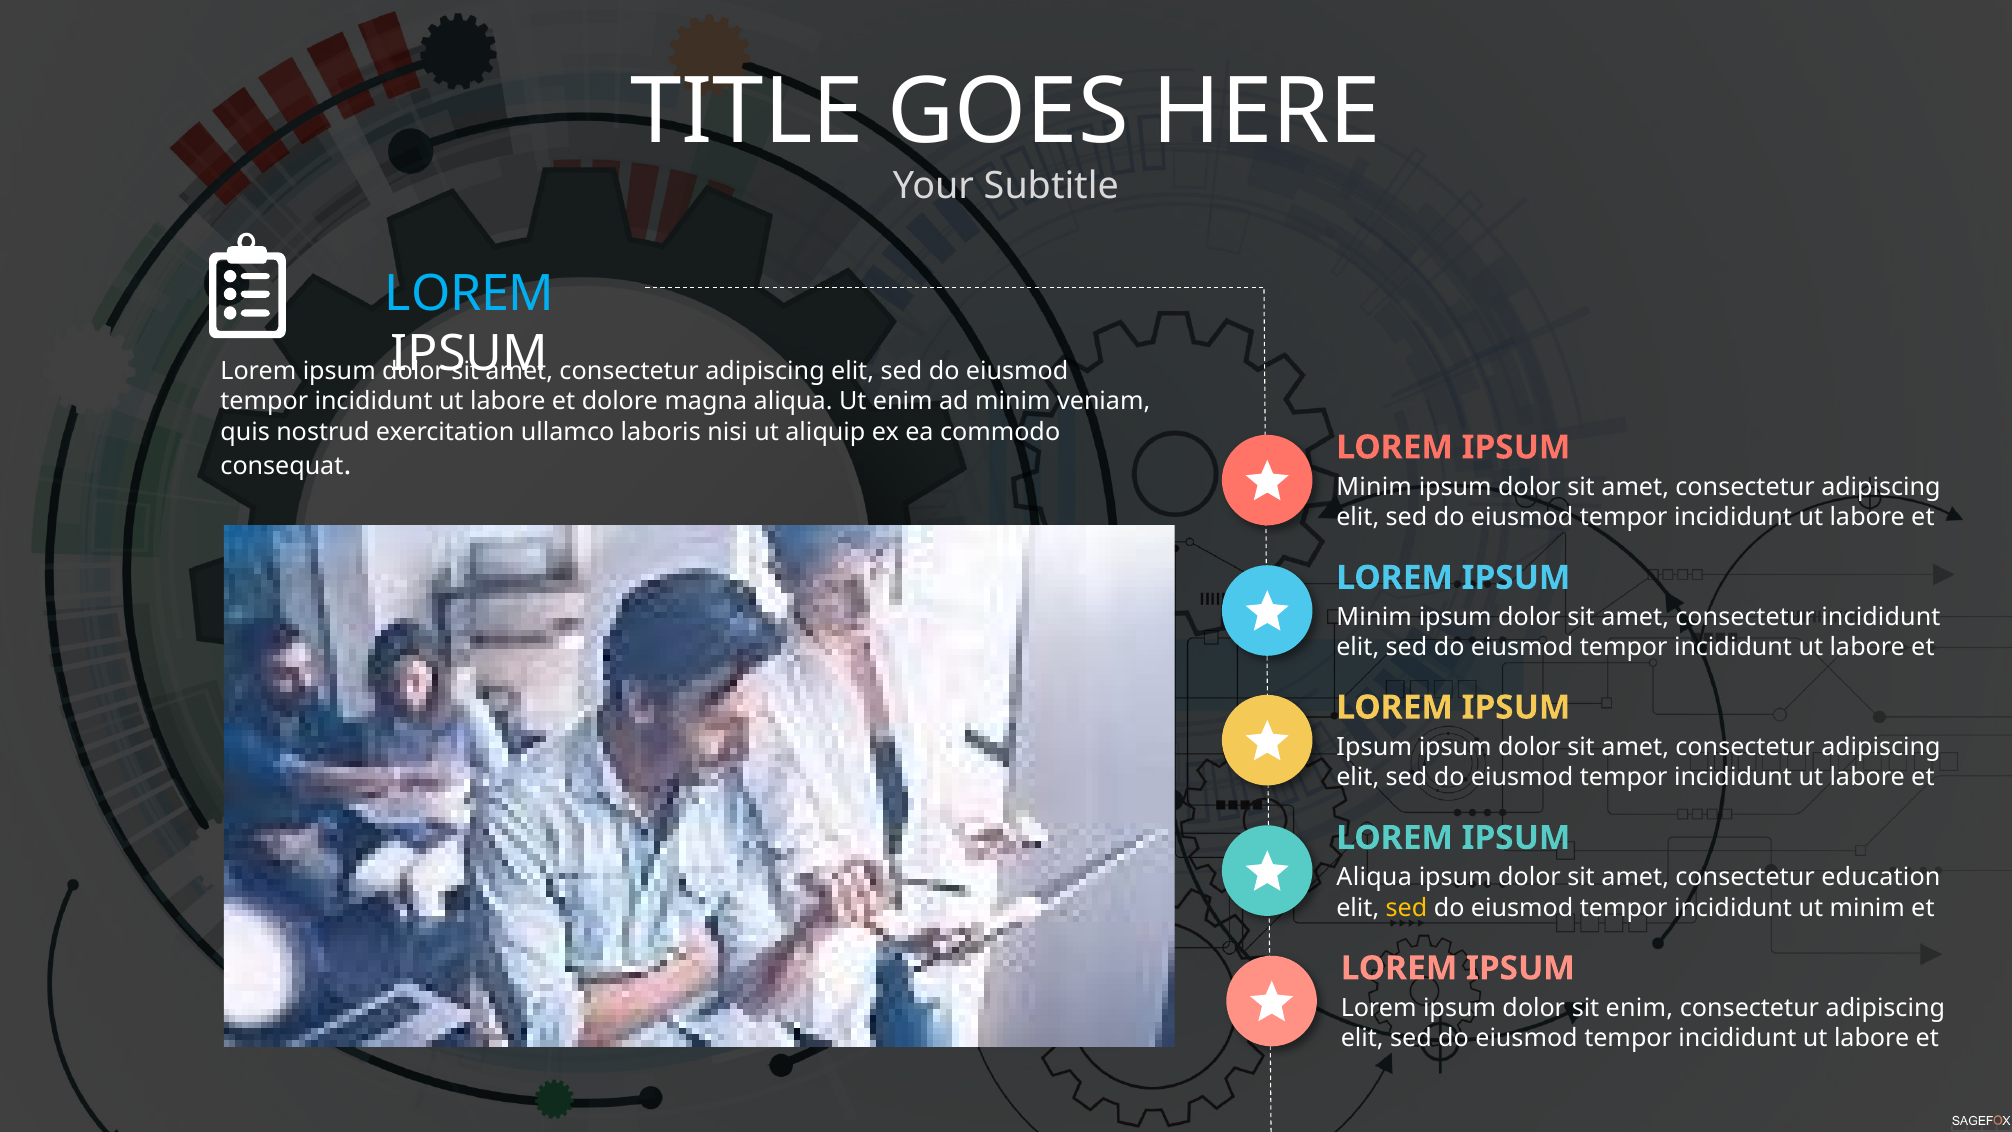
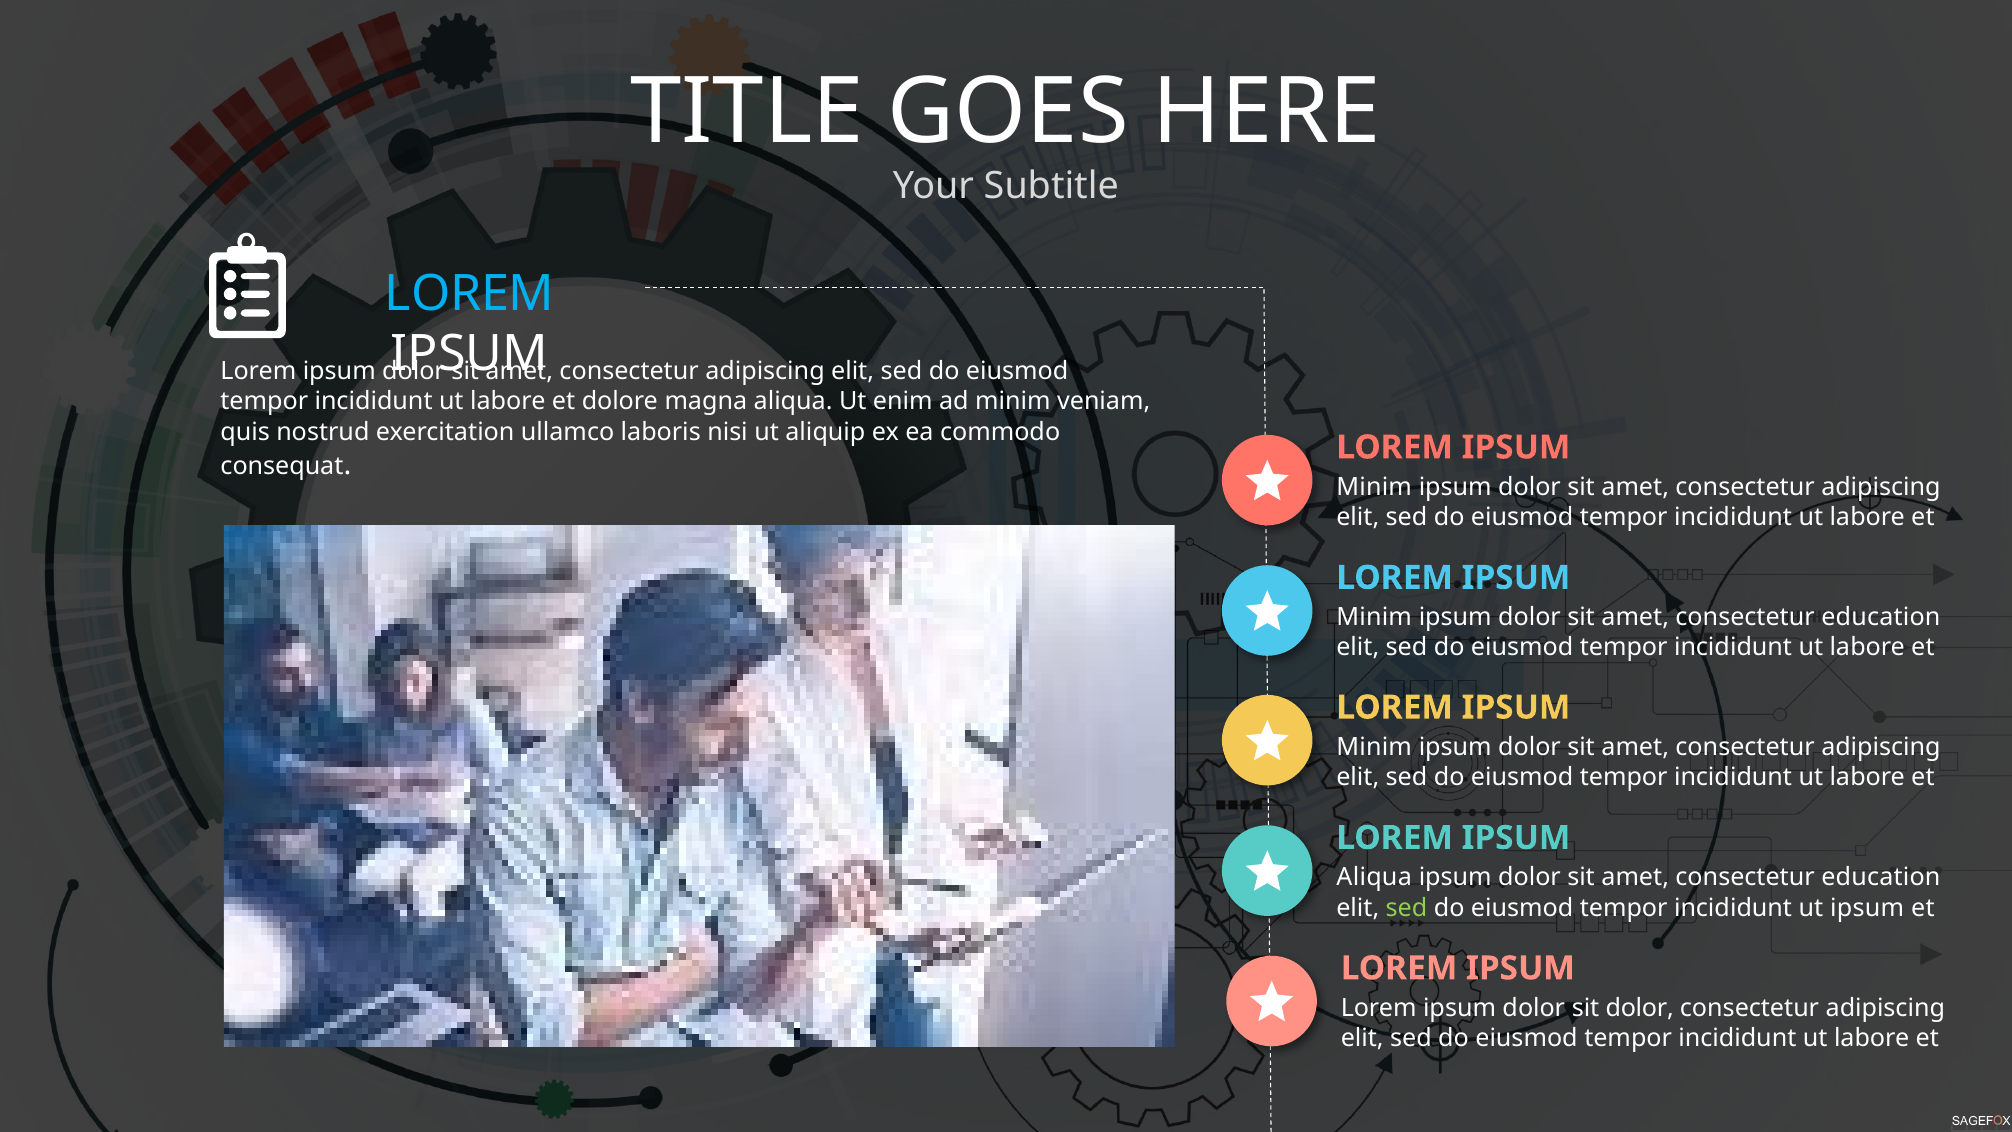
incididunt: incididunt -> education (1881, 617)
Ipsum: Ipsum -> Minim (1374, 747)
sed colour: yellow -> light green (1407, 908)
ut minim: minim -> ipsum (1867, 908)
sit enim: enim -> dolor (1640, 1008)
